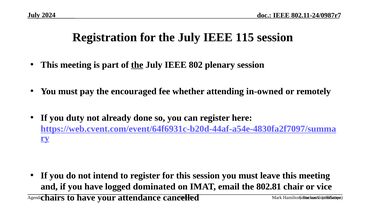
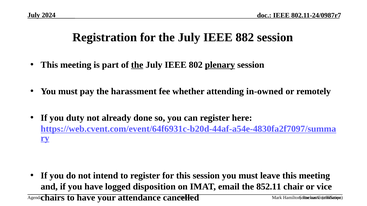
115: 115 -> 882 (245, 38)
plenary underline: none -> present (220, 65)
encouraged: encouraged -> harassment (134, 91)
dominated: dominated -> disposition (154, 187)
802.81: 802.81 -> 852.11 (269, 187)
